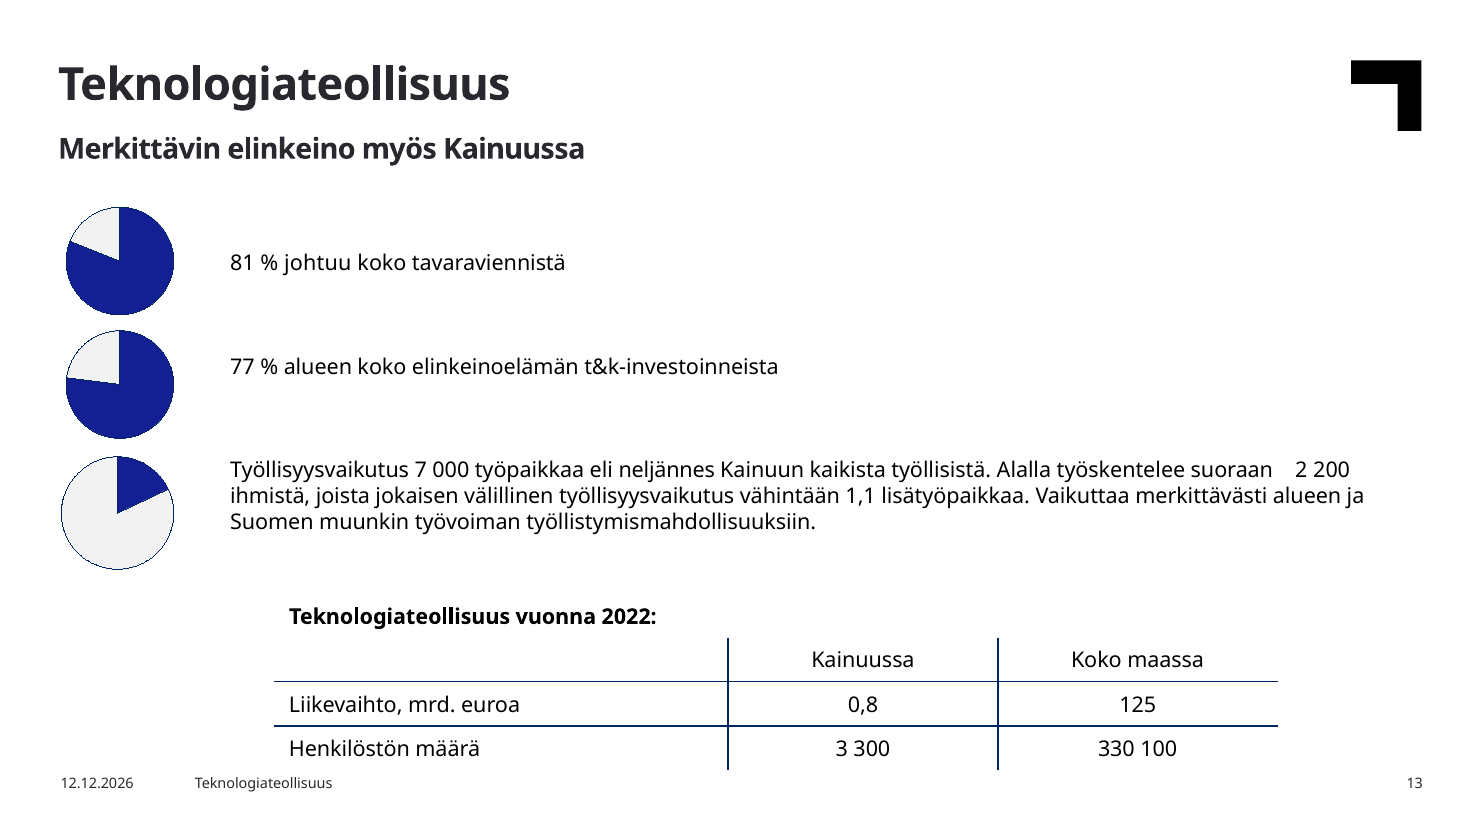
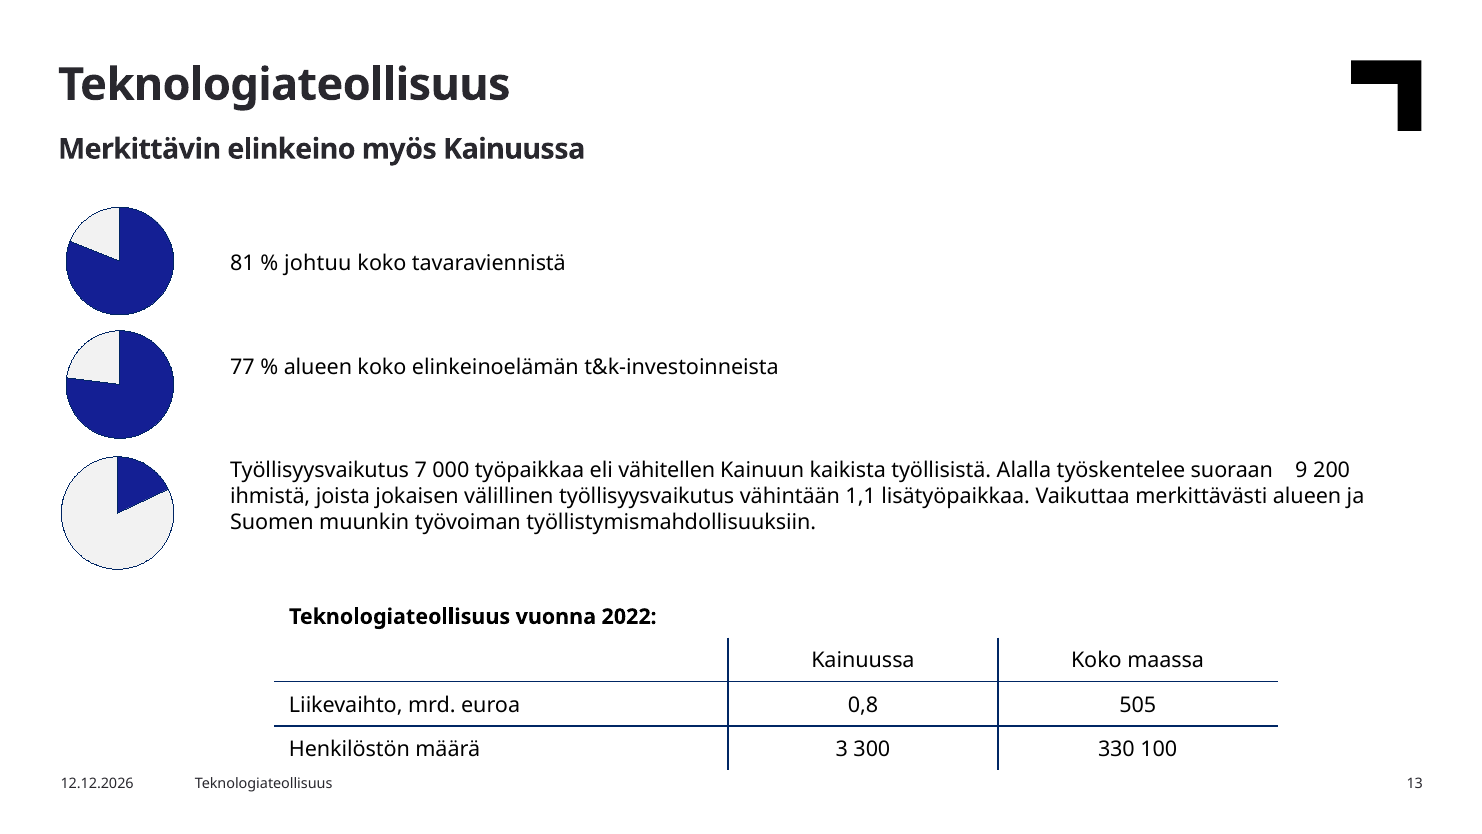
neljännes: neljännes -> vähitellen (667, 471)
2: 2 -> 9 (1301, 471)
125: 125 -> 505 (1138, 705)
